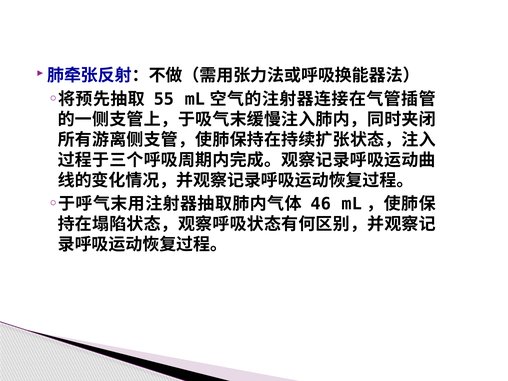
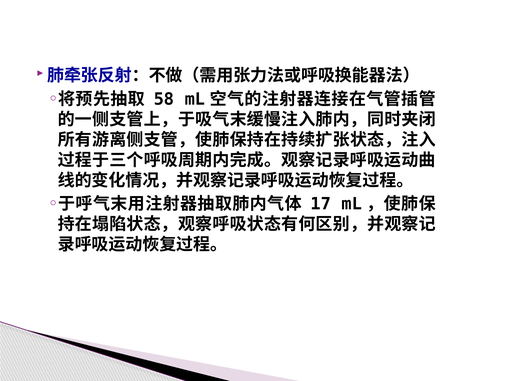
55: 55 -> 58 (164, 99)
46: 46 -> 17 (321, 204)
